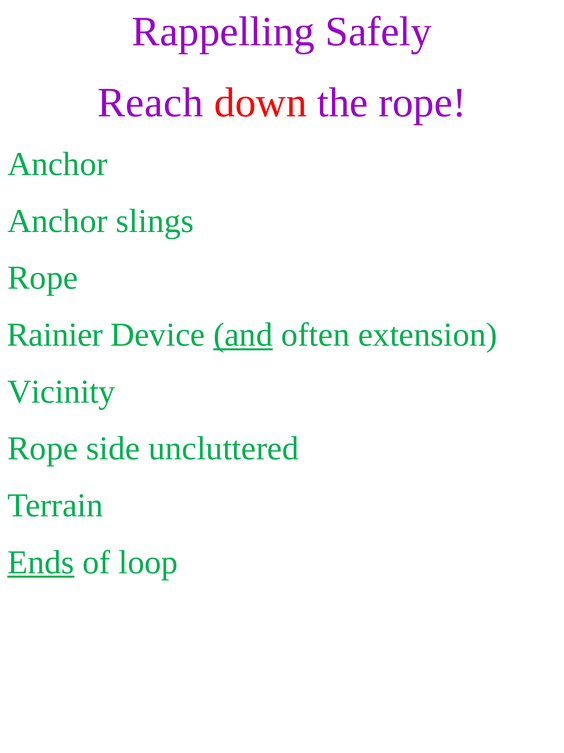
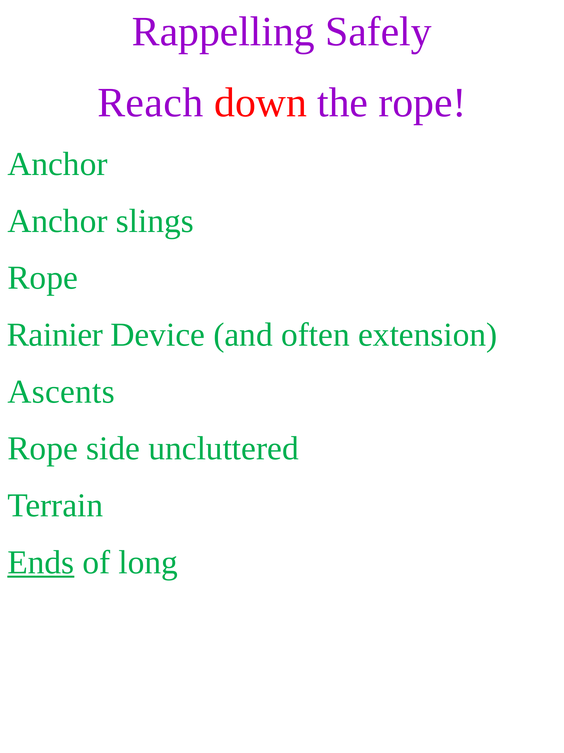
and underline: present -> none (243, 334)
Vicinity: Vicinity -> Ascents (61, 391)
loop: loop -> long (148, 562)
